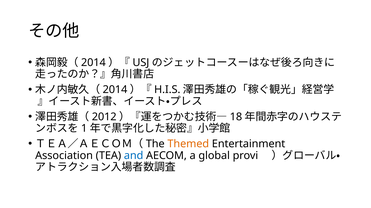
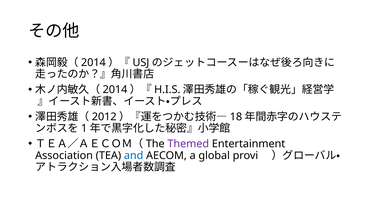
Themed colour: orange -> purple (188, 144)
